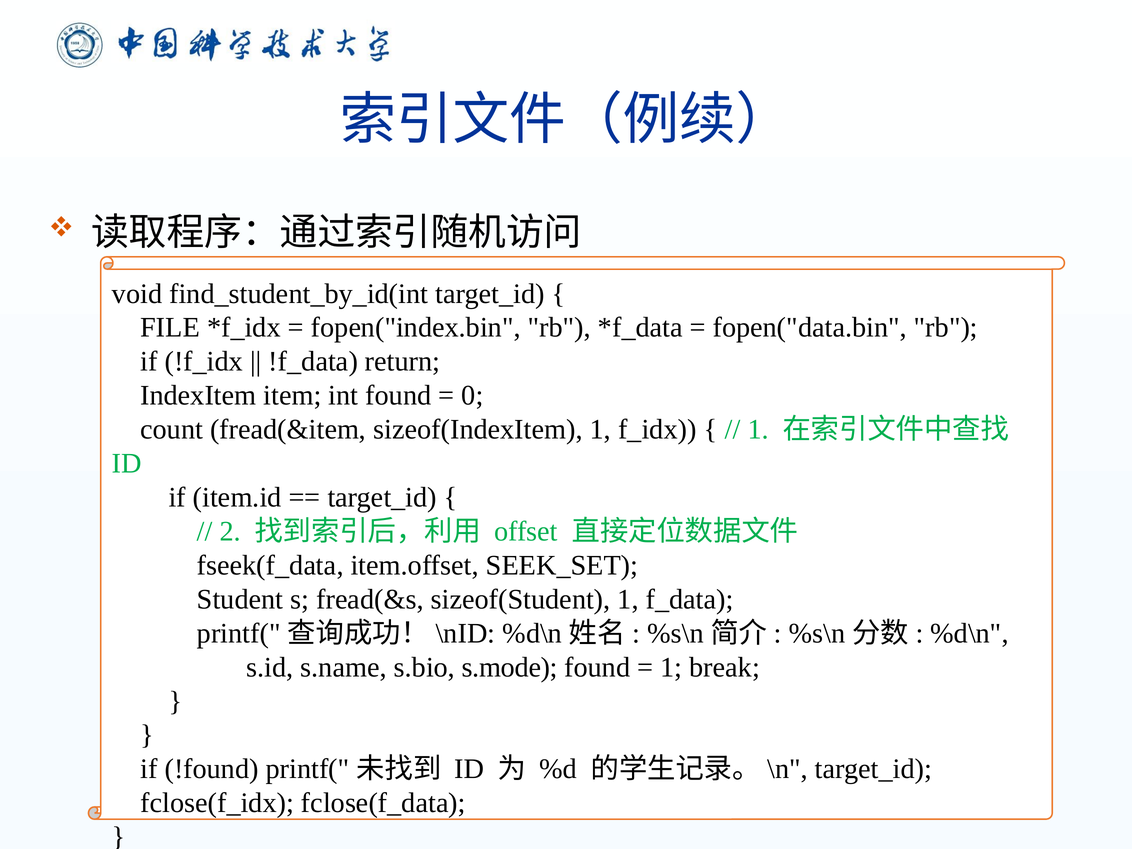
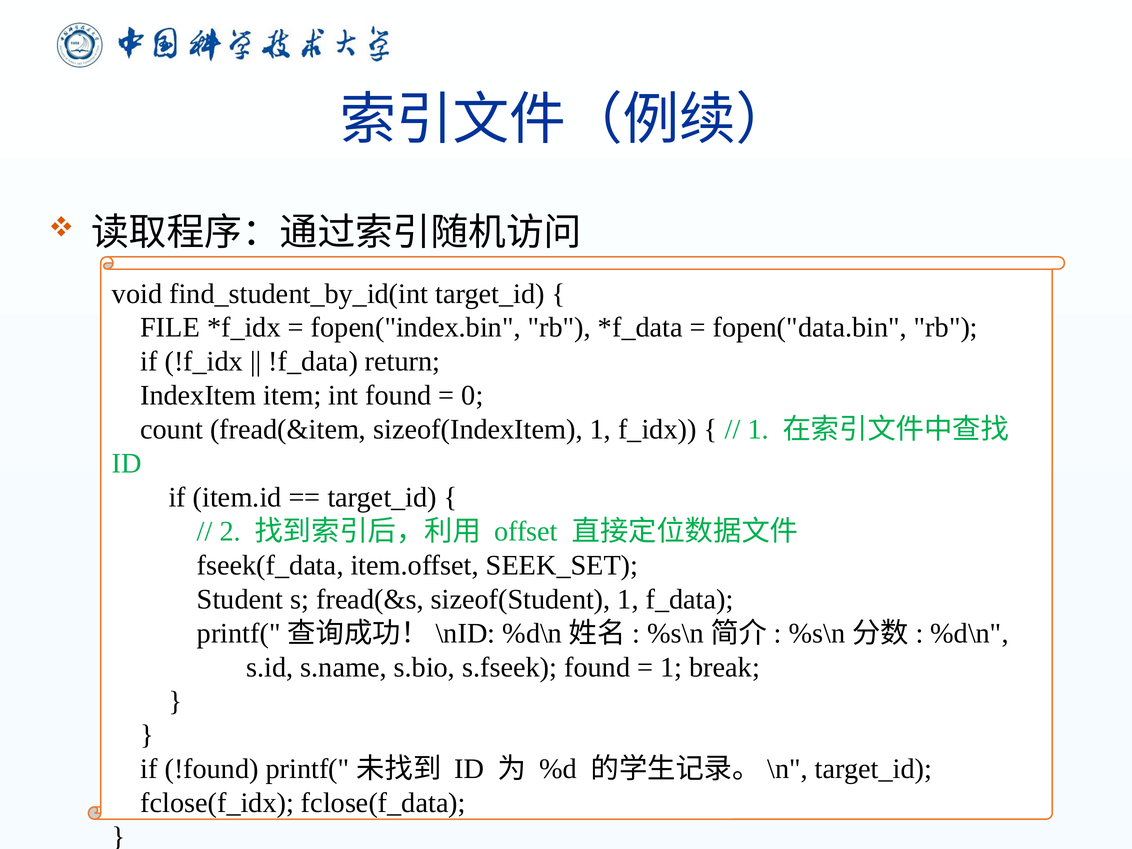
s.mode: s.mode -> s.fseek (510, 667)
